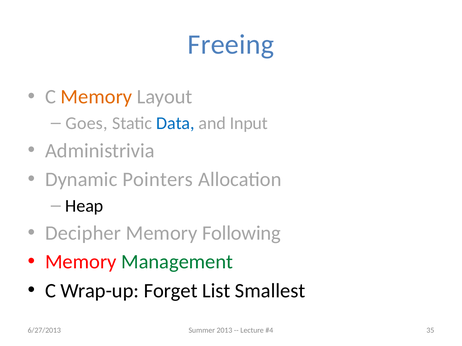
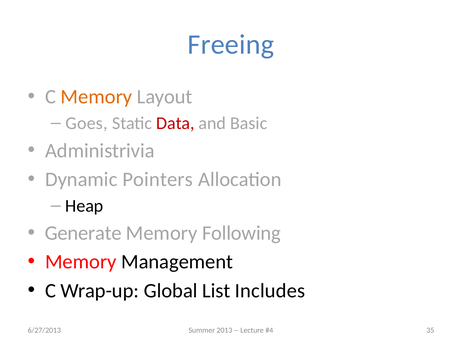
Data colour: blue -> red (175, 123)
Input: Input -> Basic (249, 123)
Decipher: Decipher -> Generate (83, 233)
Management colour: green -> black (177, 262)
Forget: Forget -> Global (171, 291)
Smallest: Smallest -> Includes (270, 291)
